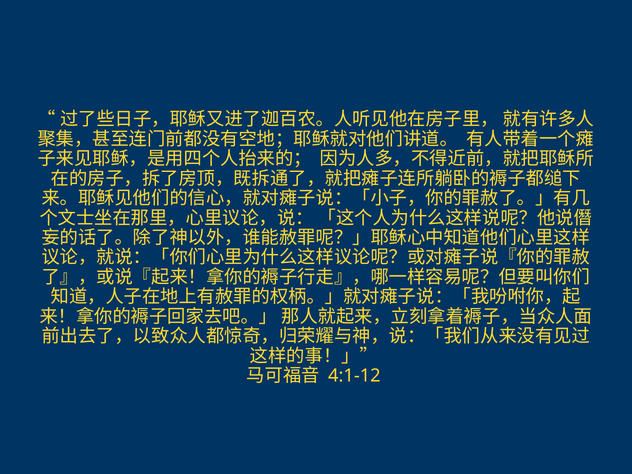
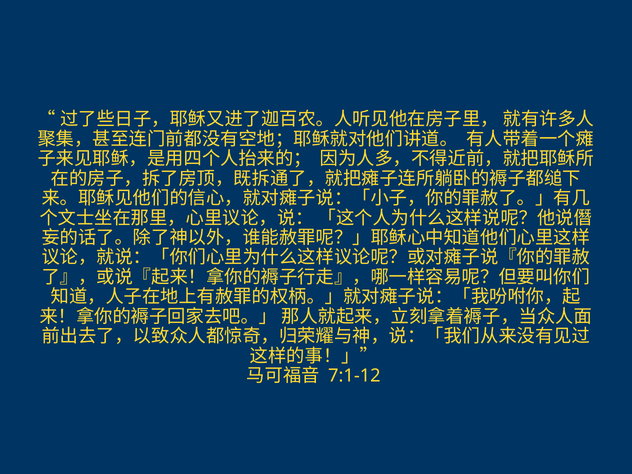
4:1-12: 4:1-12 -> 7:1-12 (354, 376)
